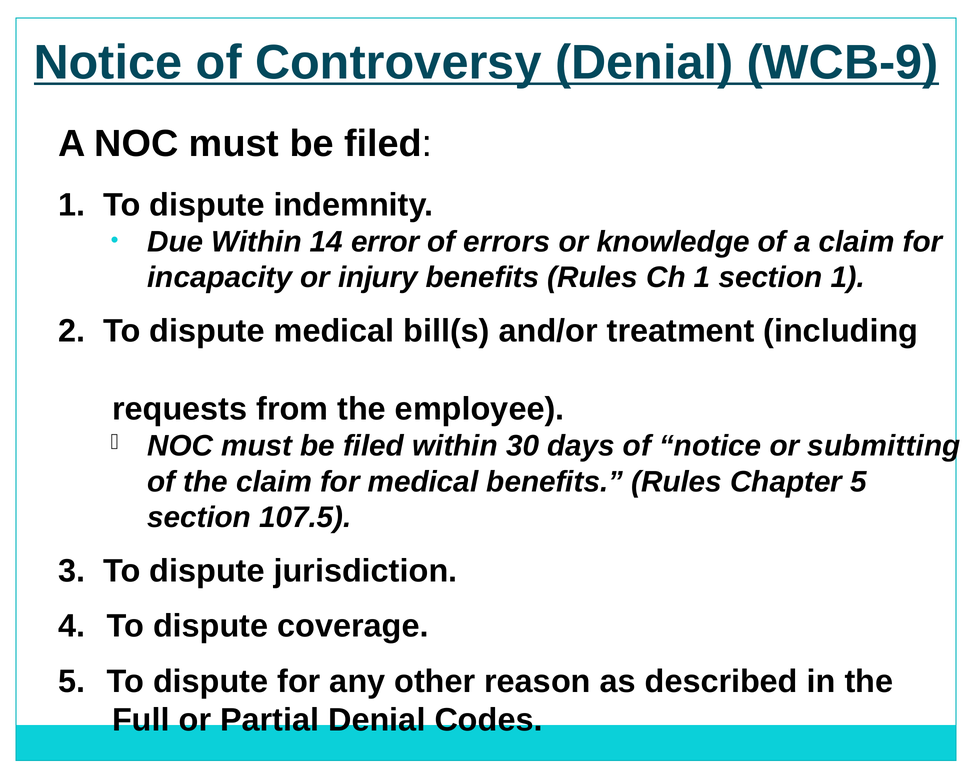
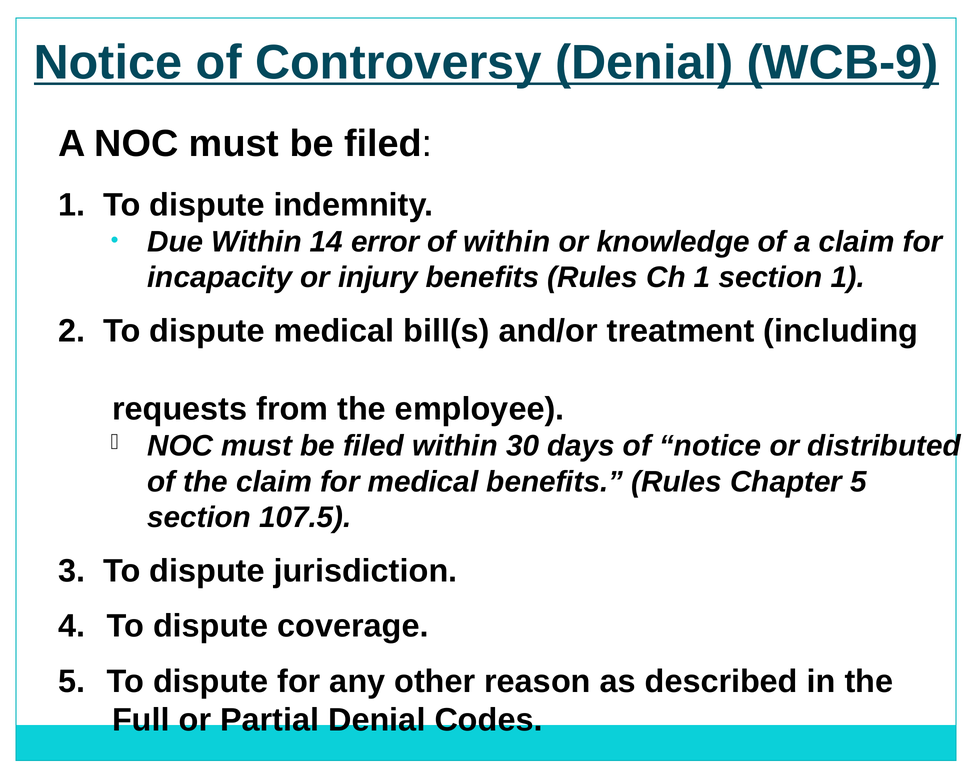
of errors: errors -> within (507, 242)
submitting: submitting -> distributed (884, 446)
